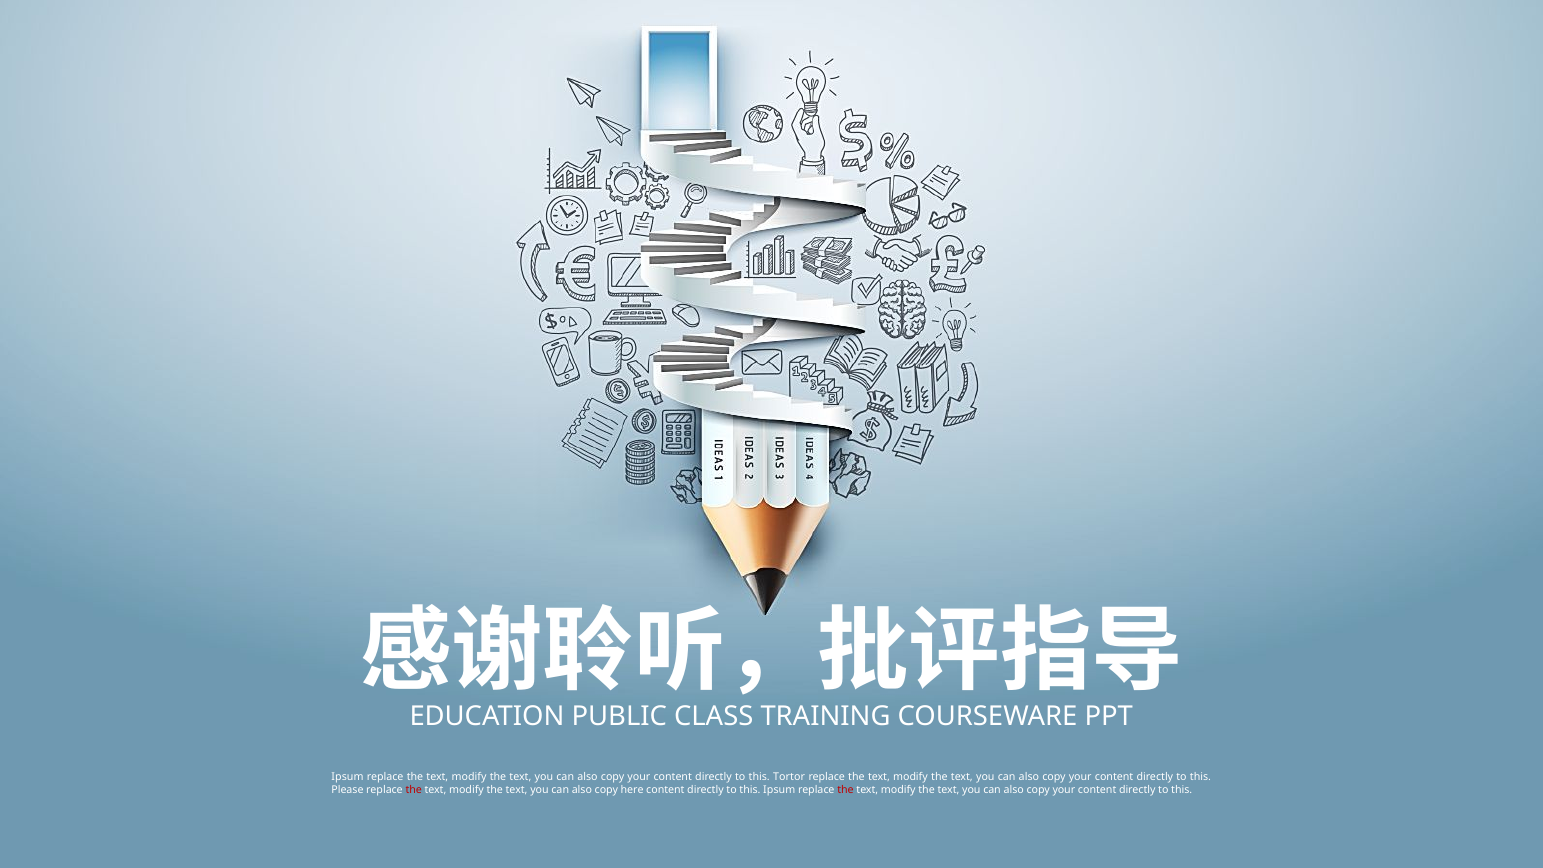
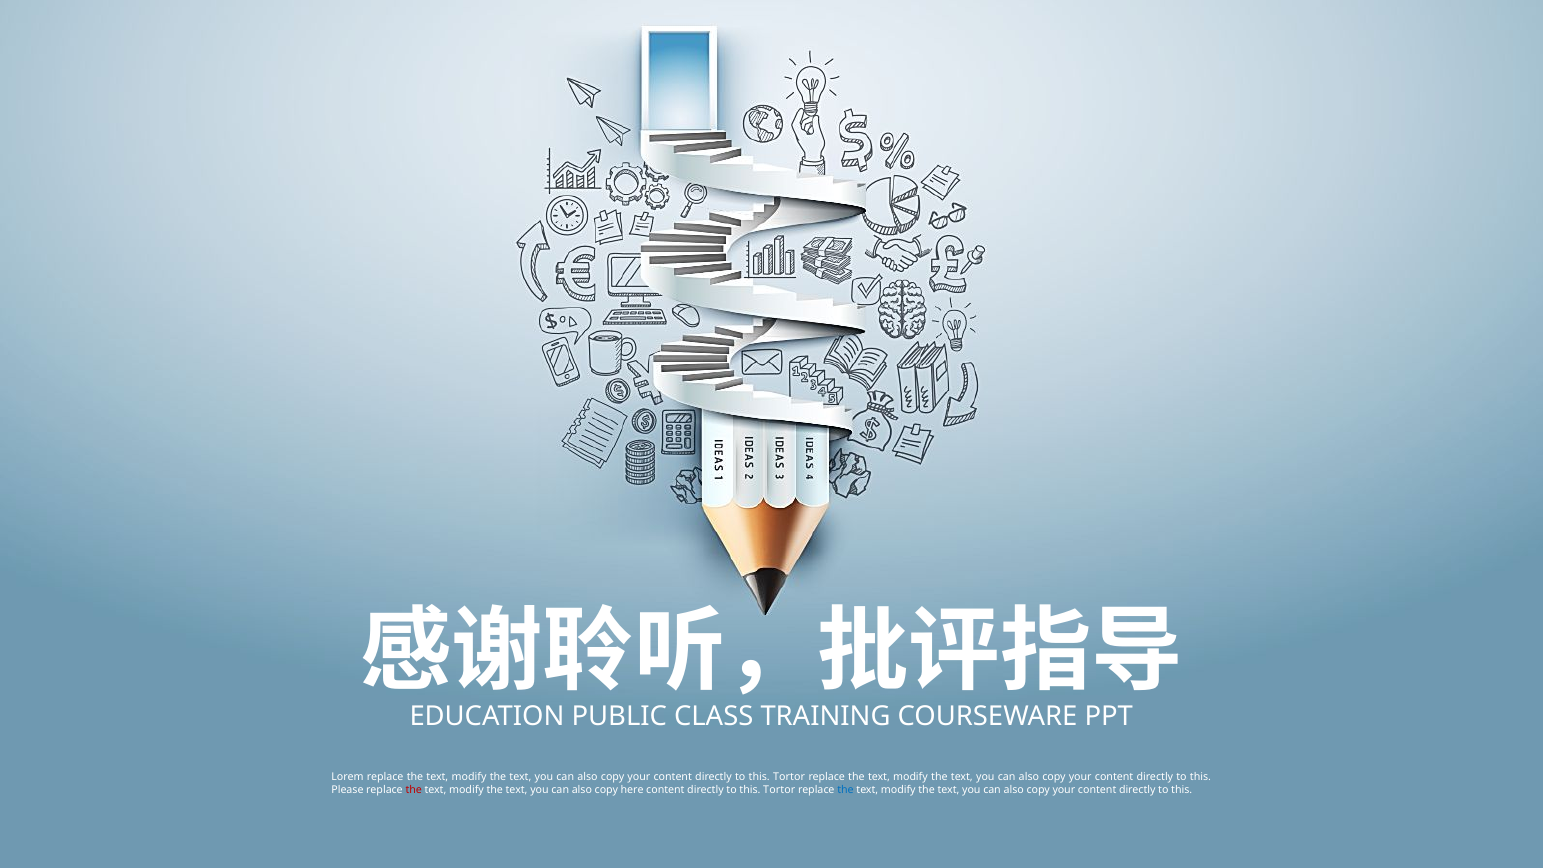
Ipsum: Ipsum -> Lorem (348, 777)
Ipsum: Ipsum -> Tortor (779, 790)
the colour: red -> blue (845, 790)
